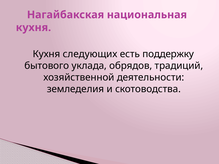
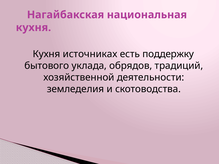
следующих: следующих -> источниках (90, 54)
